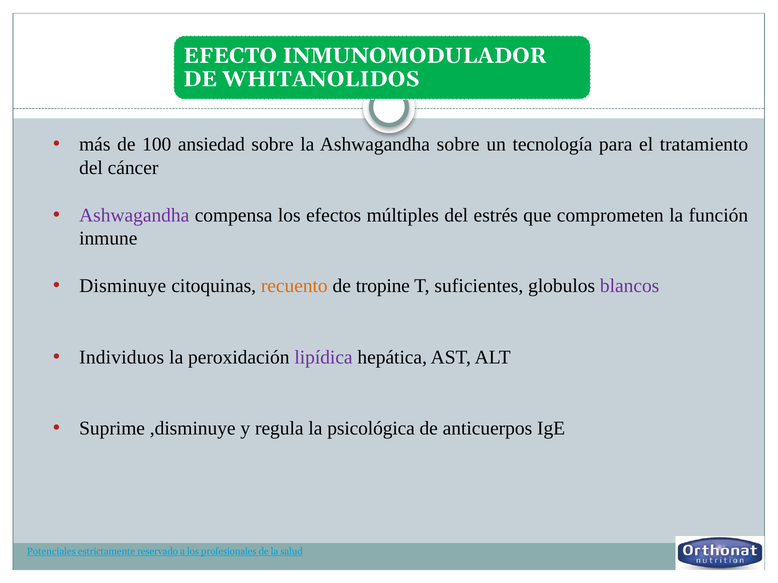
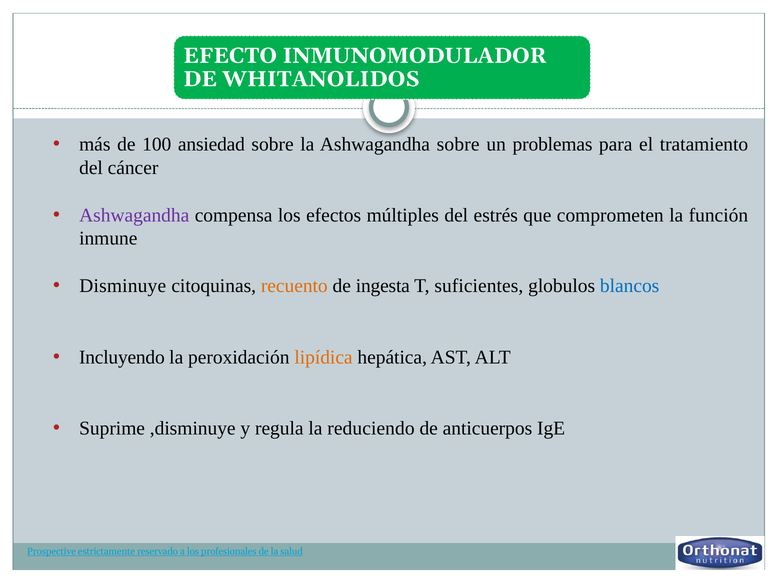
tecnología: tecnología -> problemas (553, 145)
tropine: tropine -> ingesta (383, 286)
blancos colour: purple -> blue (630, 286)
Individuos: Individuos -> Incluyendo (122, 357)
lipídica colour: purple -> orange (324, 357)
psicológica: psicológica -> reduciendo (371, 429)
Potenciales: Potenciales -> Prospective (51, 552)
